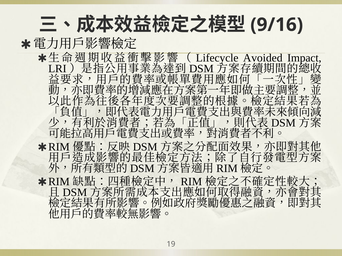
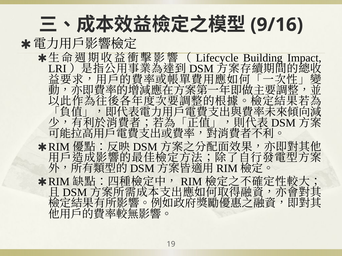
Avoided: Avoided -> Building (263, 58)
